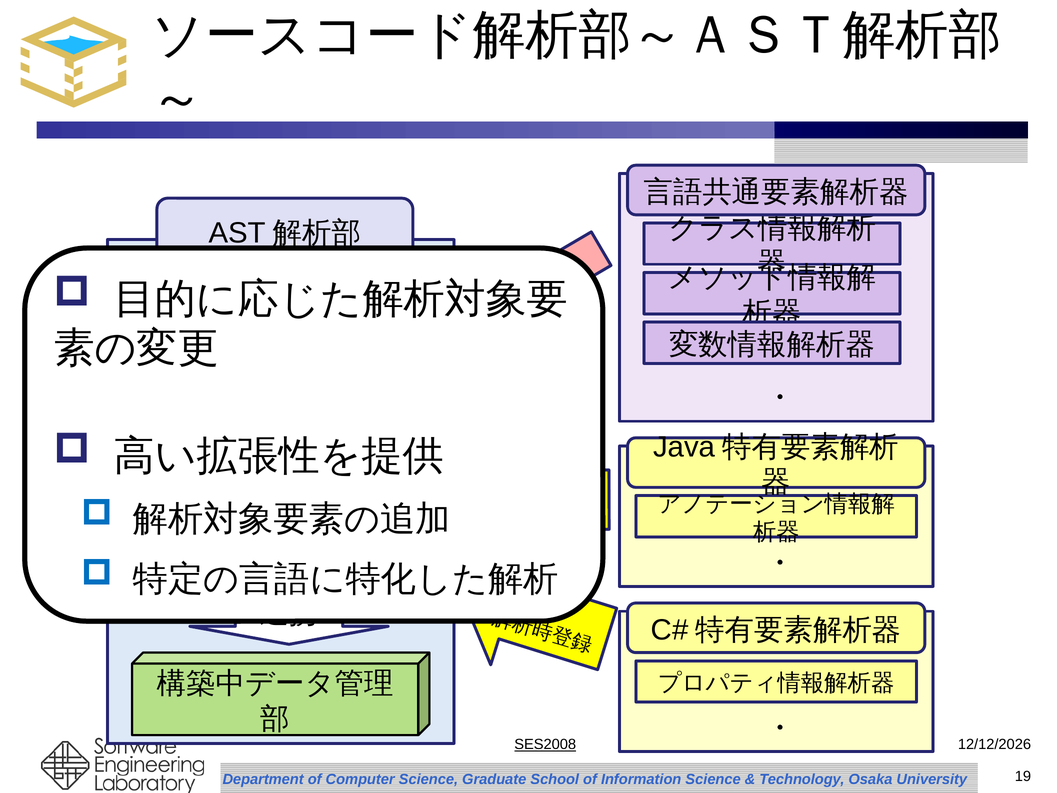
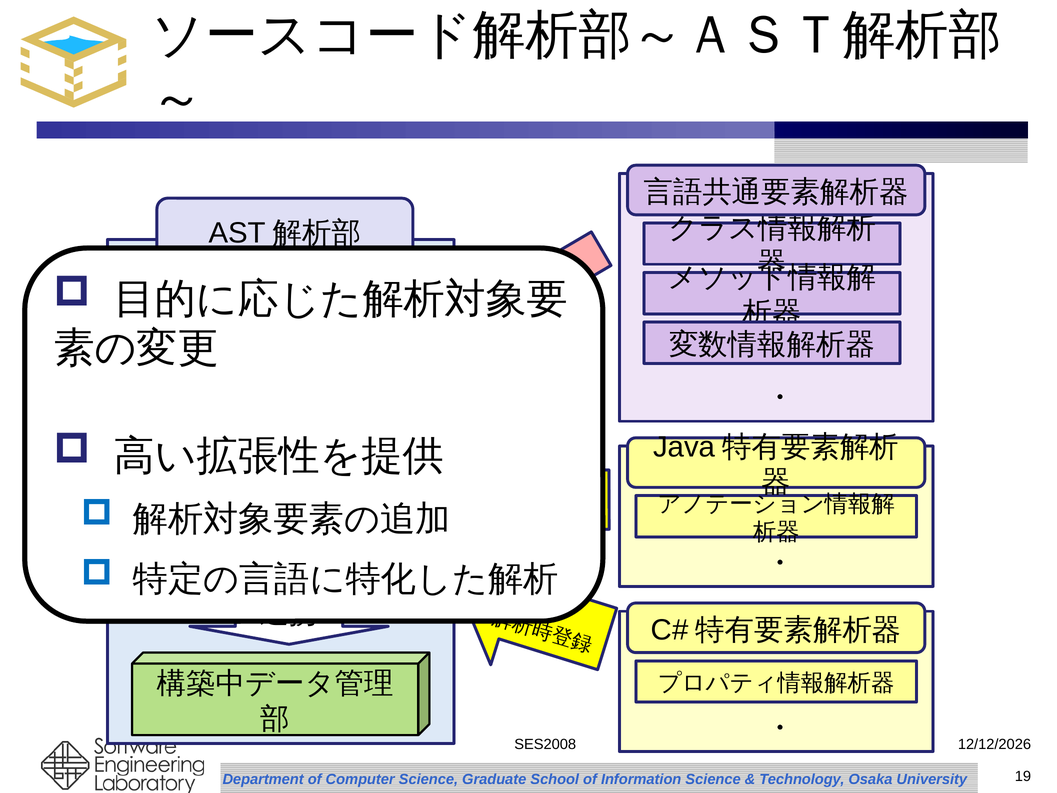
SES2008 underline: present -> none (545, 744)
